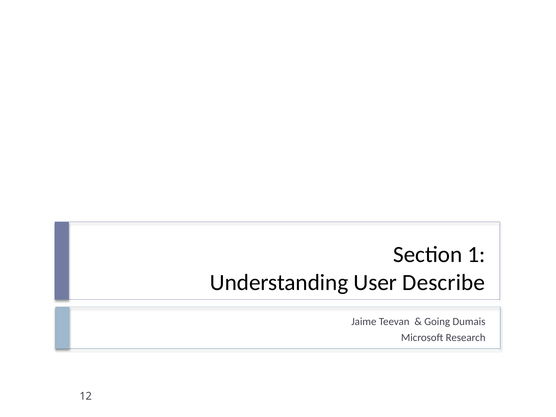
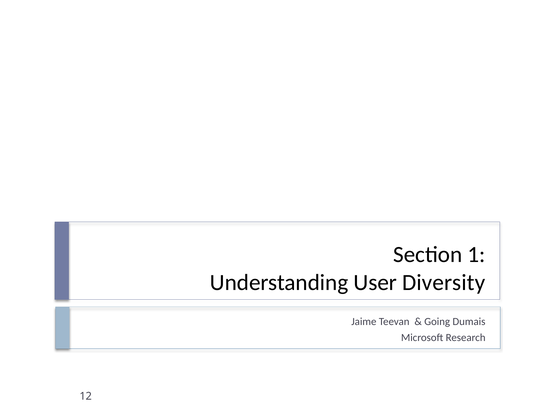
Describe: Describe -> Diversity (444, 282)
